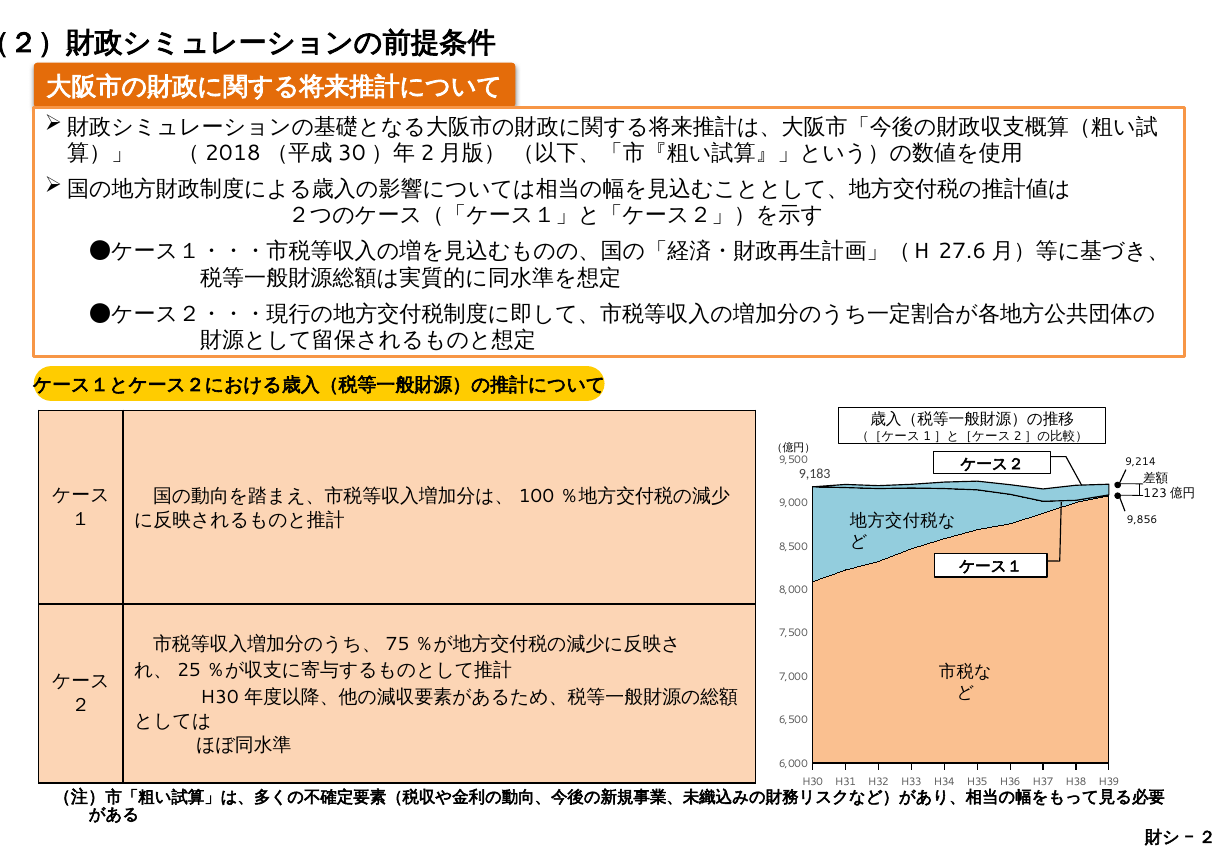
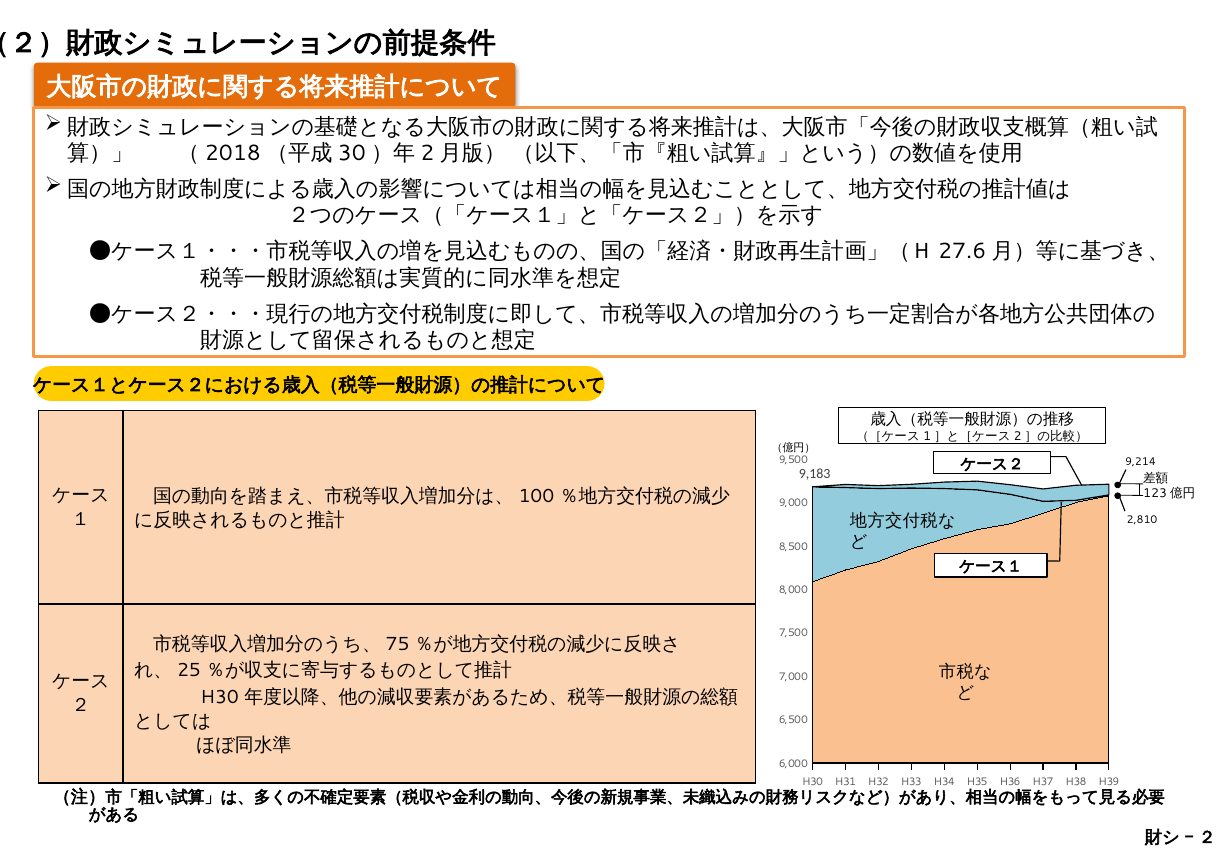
9,856: 9,856 -> 2,810 (1142, 520)
